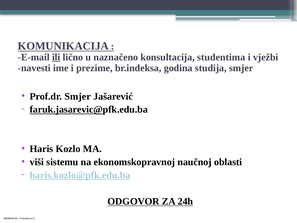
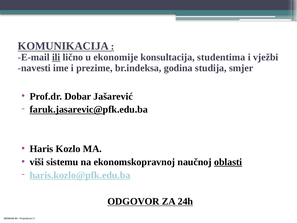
naznačeno: naznačeno -> ekonomije (116, 57)
Prof.dr Smjer: Smjer -> Dobar (78, 96)
oblasti underline: none -> present (228, 162)
